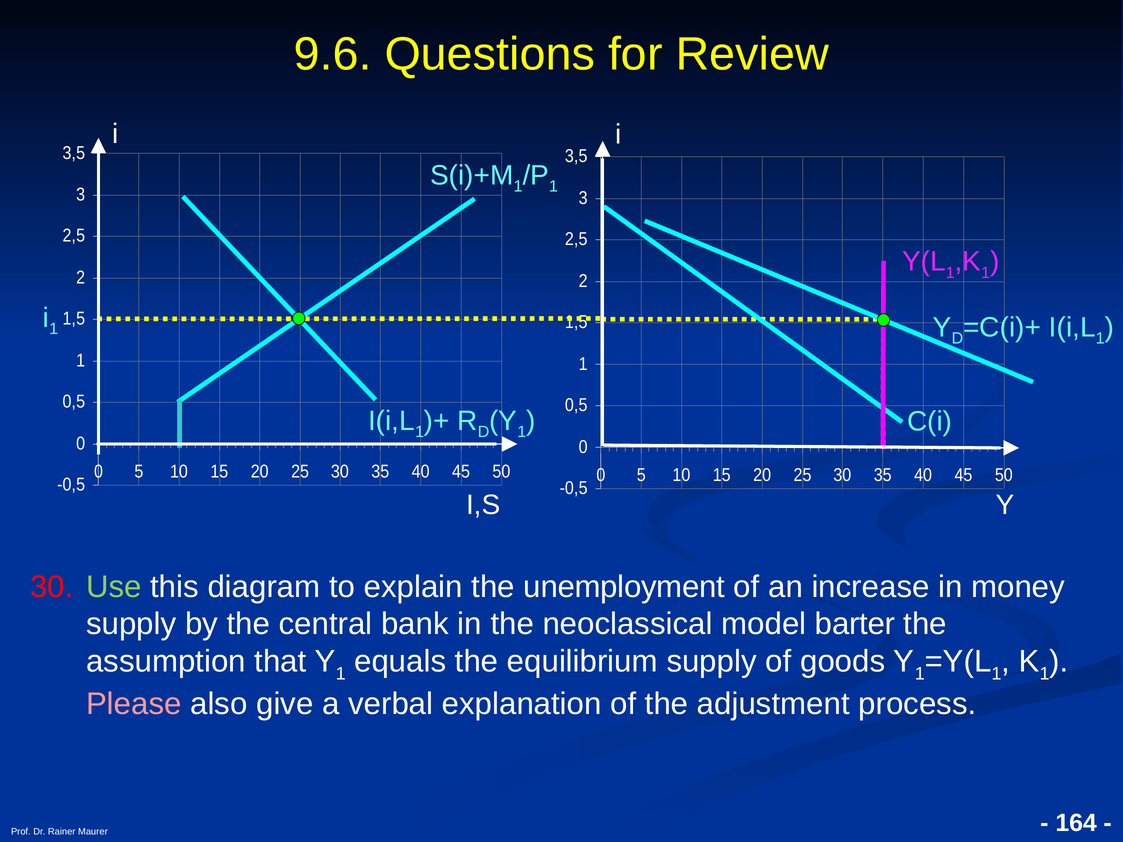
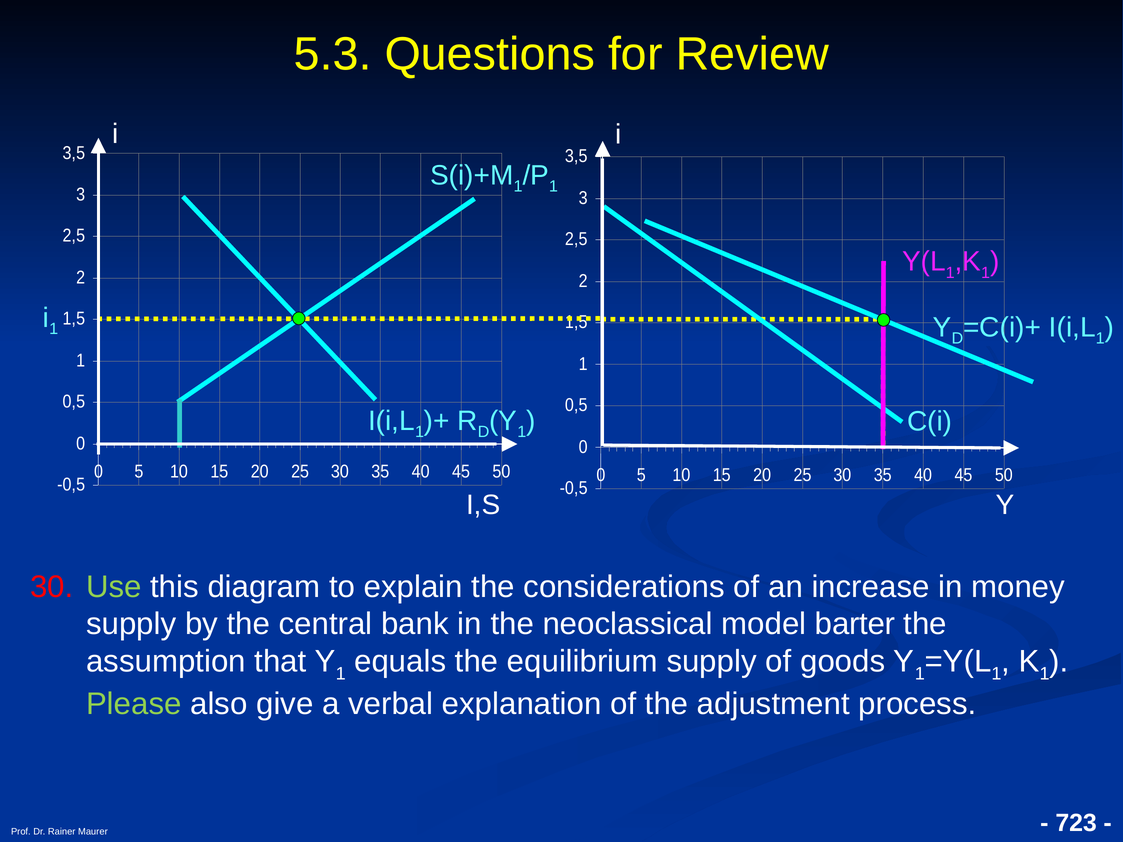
9.6: 9.6 -> 5.3 (333, 54)
unemployment: unemployment -> considerations (624, 587)
Please colour: pink -> light green (134, 704)
164: 164 -> 723 (1076, 823)
